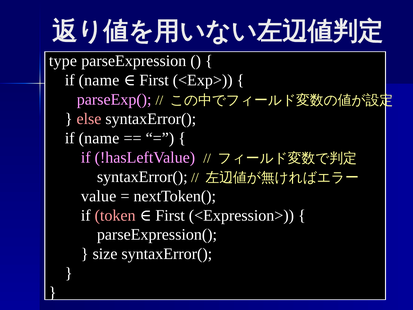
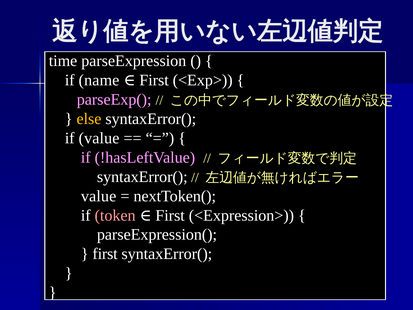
type: type -> time (63, 61)
else colour: pink -> yellow (89, 119)
name: name -> value (99, 138)
size: size -> first (105, 254)
